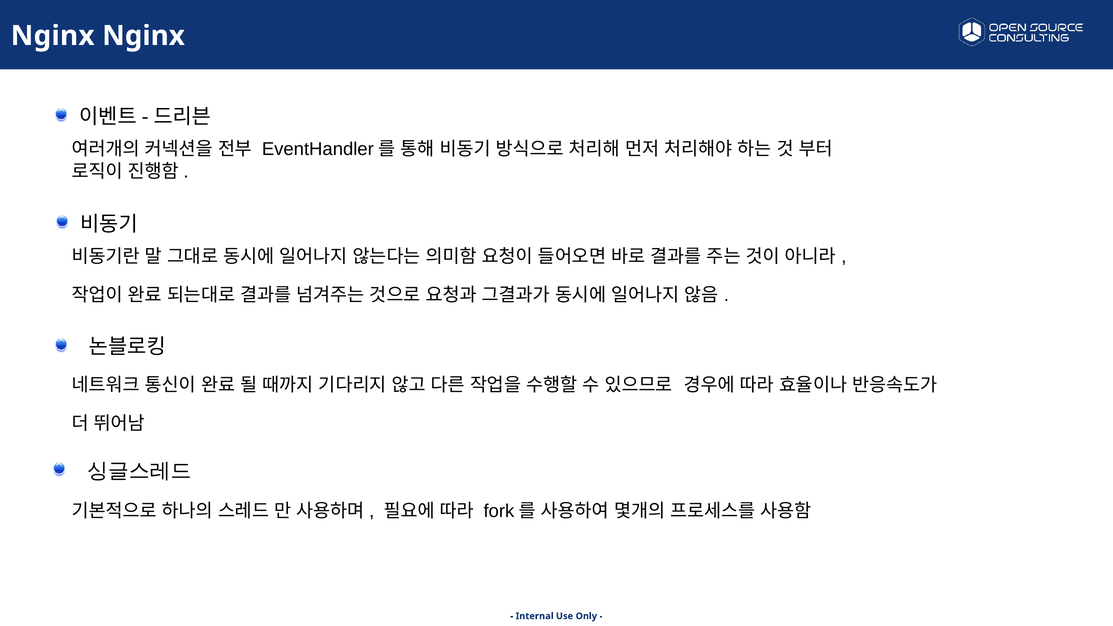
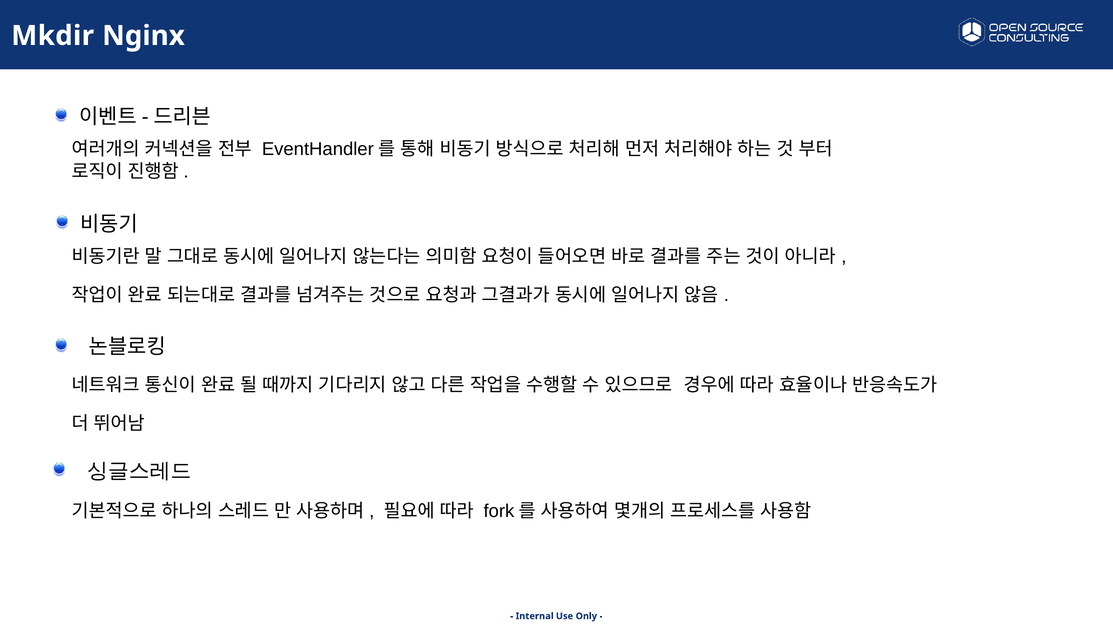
Nginx: Nginx -> Mkdir (53, 36)
